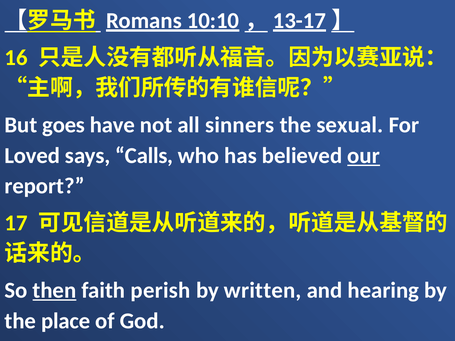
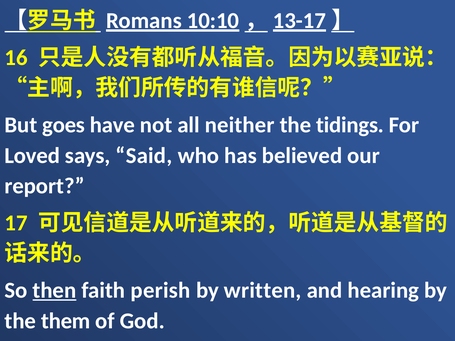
sinners: sinners -> neither (240, 125)
sexual: sexual -> tidings (350, 125)
Calls: Calls -> Said (144, 156)
our underline: present -> none (364, 156)
place: place -> them (66, 321)
